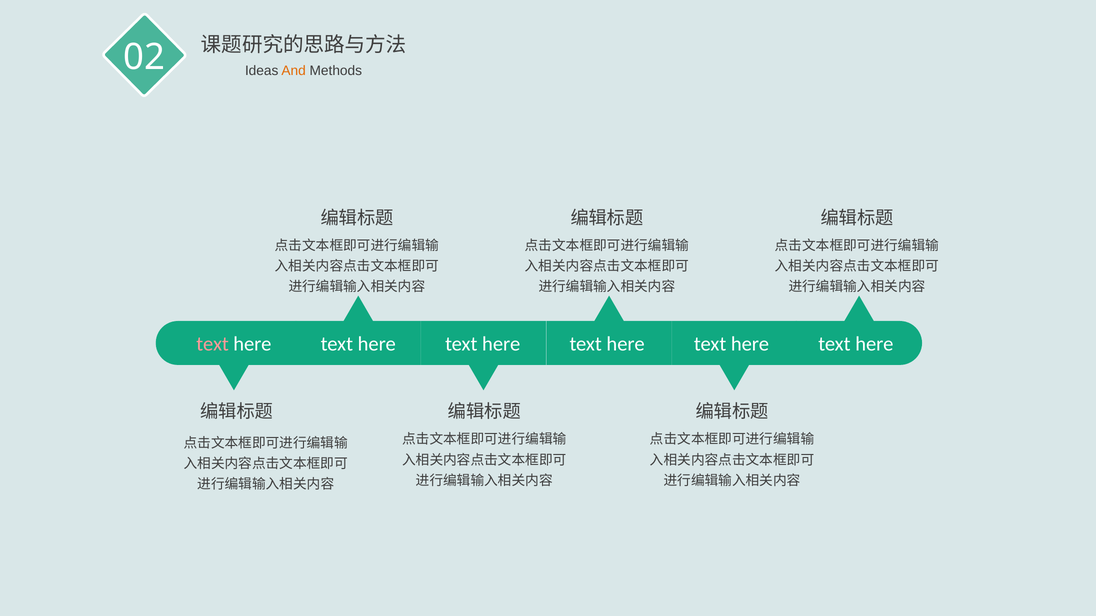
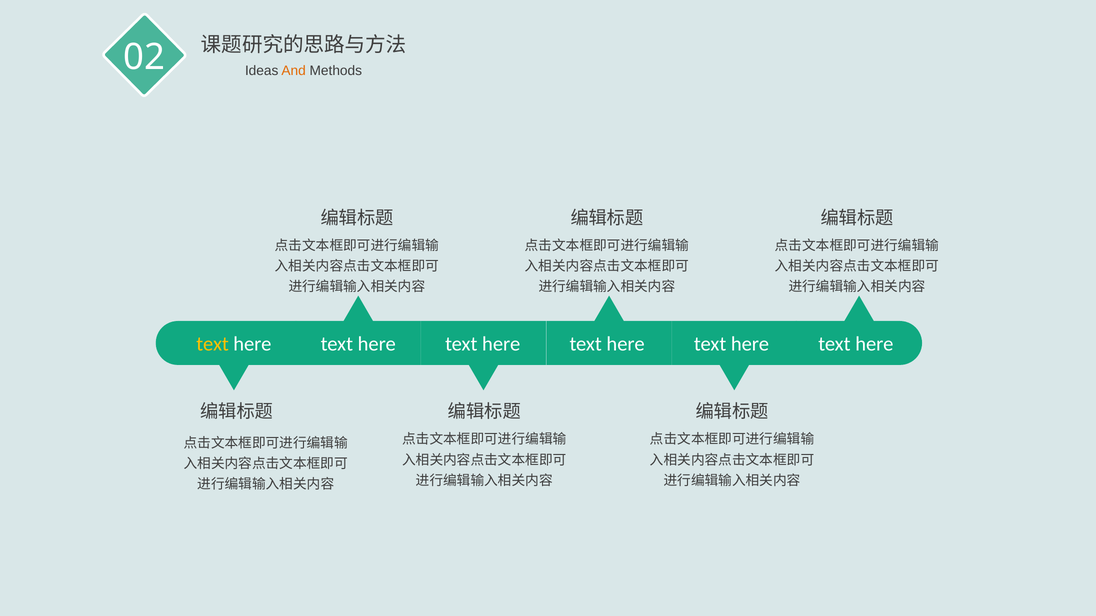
text colour: pink -> yellow (213, 344)
